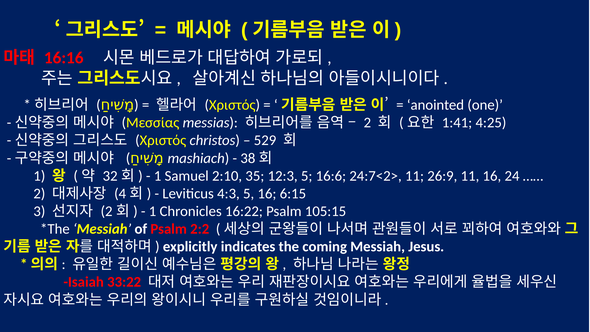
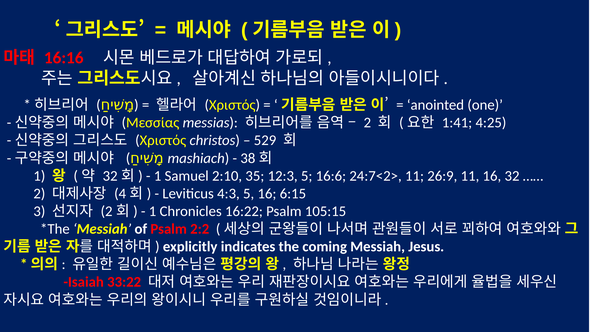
24: 24 -> 32 (512, 176)
